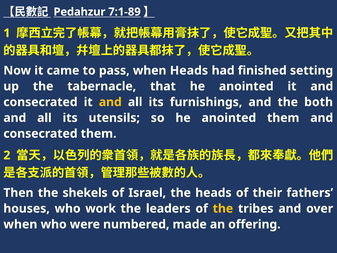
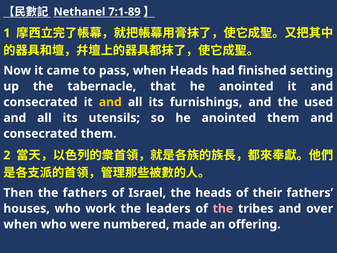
Pedahzur: Pedahzur -> Nethanel (79, 12)
both: both -> used (319, 102)
the shekels: shekels -> fathers (85, 193)
the colour: yellow -> pink (223, 208)
